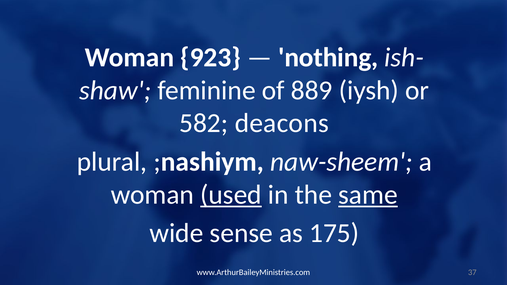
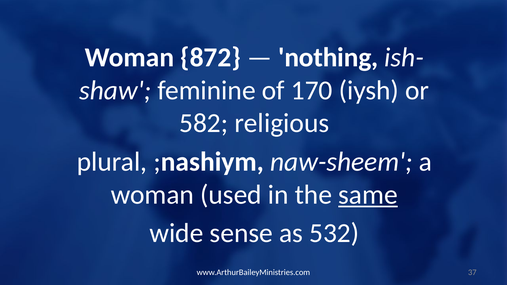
923: 923 -> 872 (211, 57)
889: 889 -> 170 (312, 90)
deacons: deacons -> religious (282, 123)
used underline: present -> none (231, 195)
175: 175 -> 532 (334, 233)
